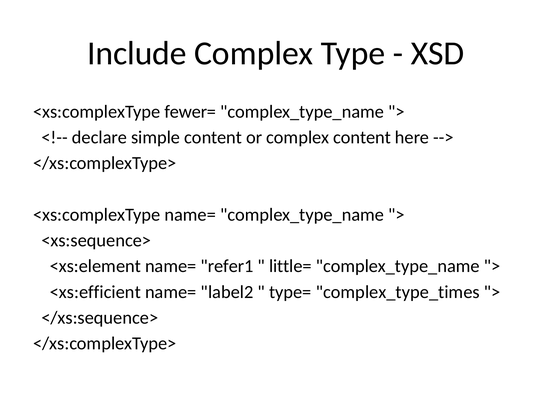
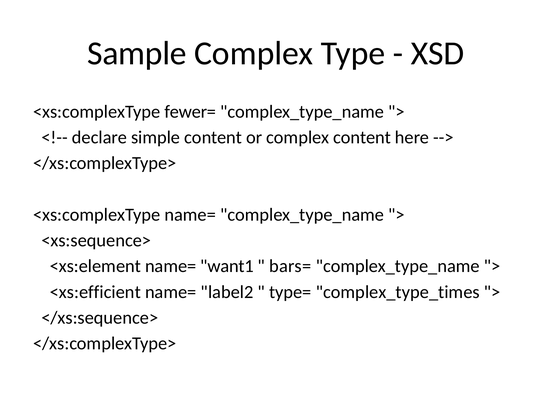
Include: Include -> Sample (137, 53)
refer1: refer1 -> want1 (227, 266)
little=: little= -> bars= (290, 266)
